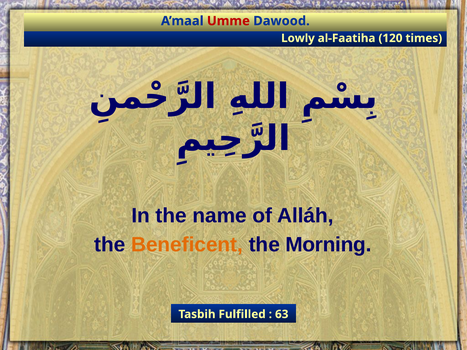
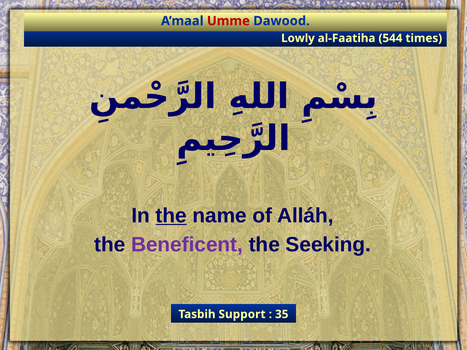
120: 120 -> 544 (390, 38)
the underline: none -> present (171, 216)
Beneficent colour: orange -> purple (187, 245)
Morning: Morning -> Seeking (328, 245)
Fulfilled: Fulfilled -> Support (242, 314)
63: 63 -> 35 (282, 314)
